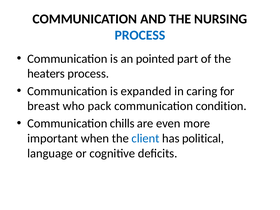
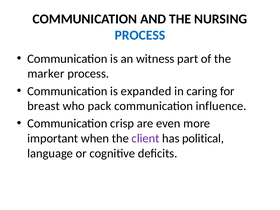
pointed: pointed -> witness (155, 59)
heaters: heaters -> marker (46, 74)
condition: condition -> influence (221, 106)
chills: chills -> crisp (122, 123)
client colour: blue -> purple (145, 138)
